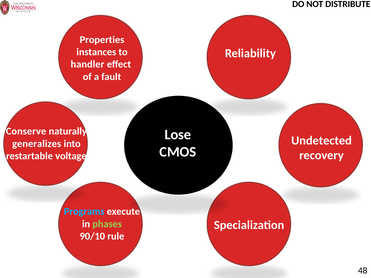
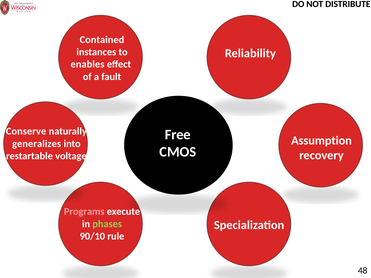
Properties: Properties -> Contained (102, 40)
handler: handler -> enables (87, 64)
Lose: Lose -> Free (178, 135)
Undetected: Undetected -> Assumption (322, 141)
Programs colour: light blue -> pink (84, 212)
